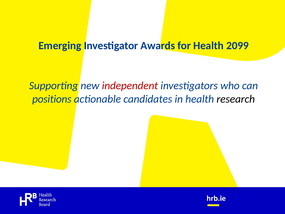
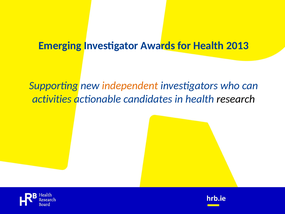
2099: 2099 -> 2013 (237, 46)
independent colour: red -> orange (130, 86)
positions: positions -> activities (52, 99)
